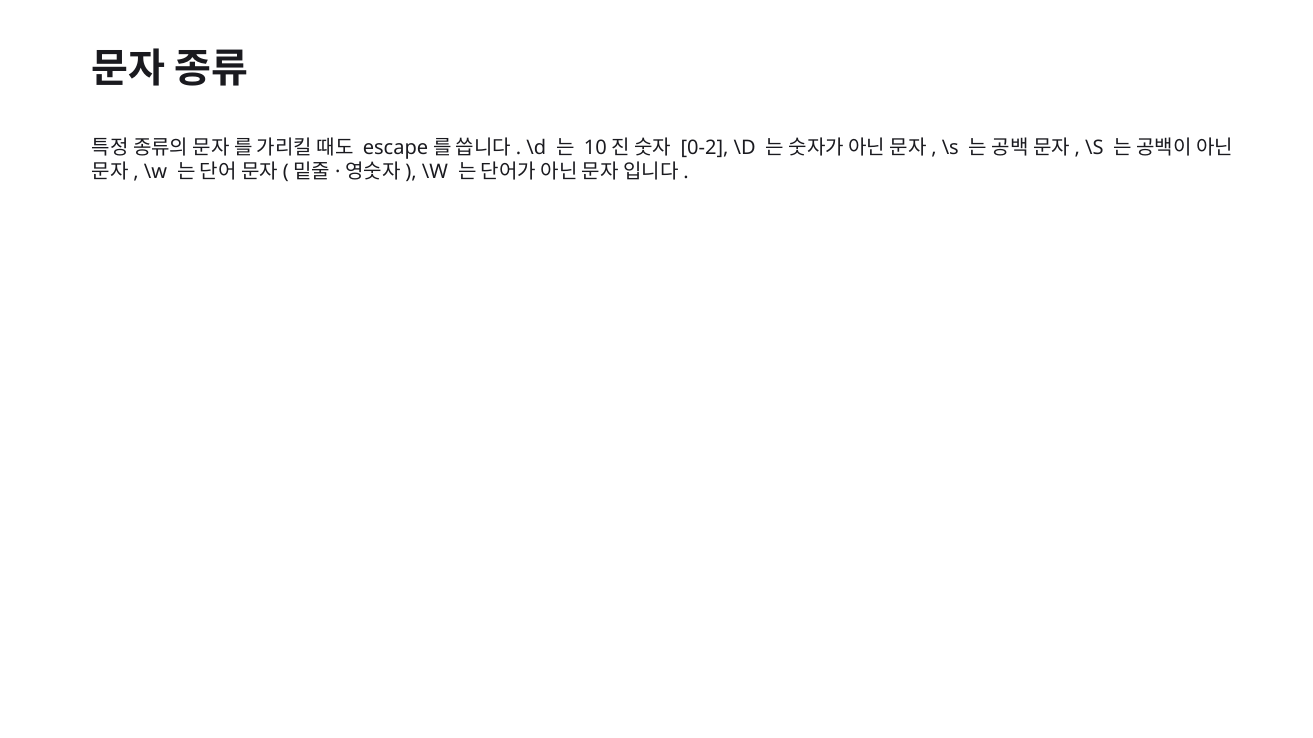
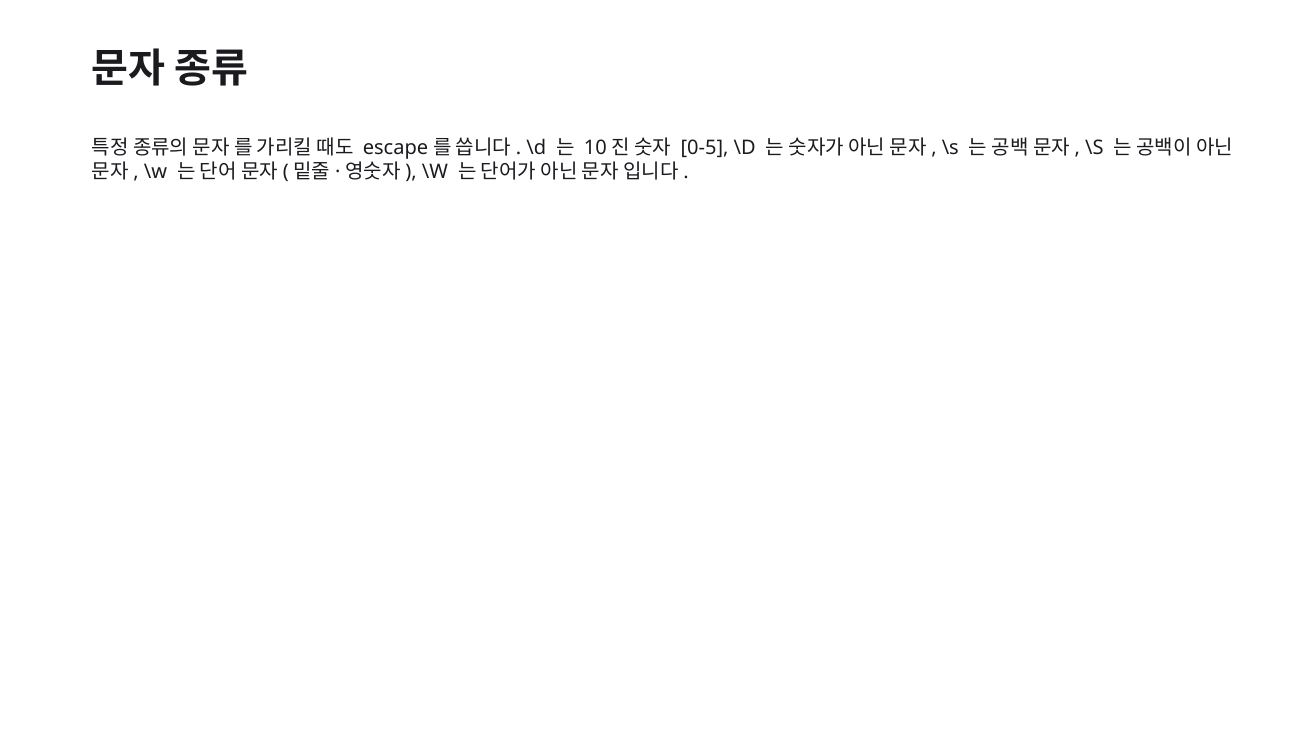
0-2: 0-2 -> 0-5 (705, 148)
